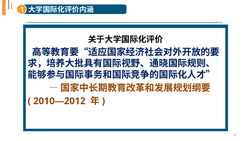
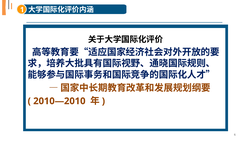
2010—2012: 2010—2012 -> 2010—2010 (59, 101)
